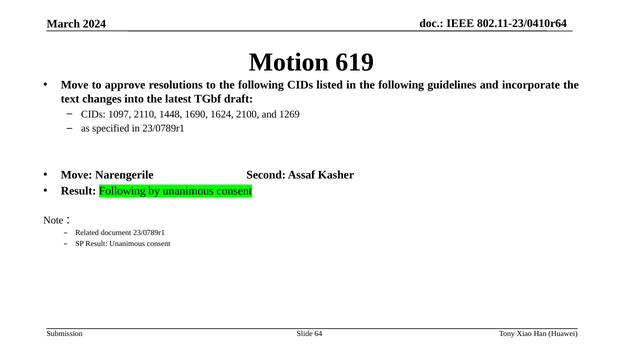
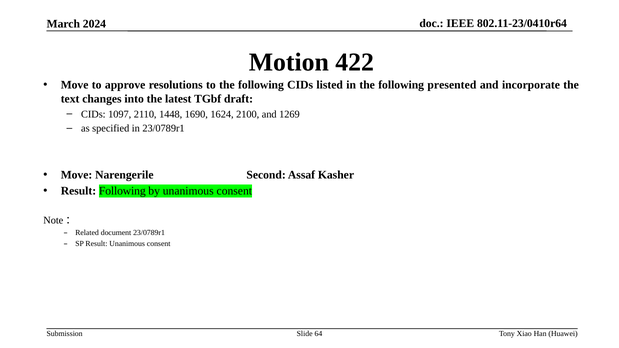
619: 619 -> 422 (355, 62)
guidelines: guidelines -> presented (452, 85)
